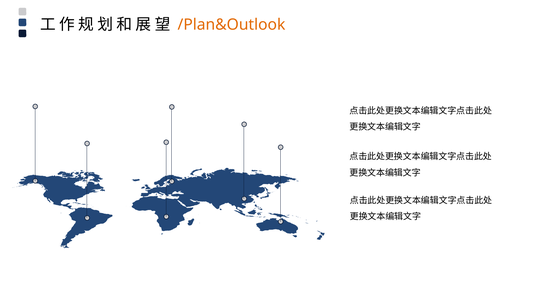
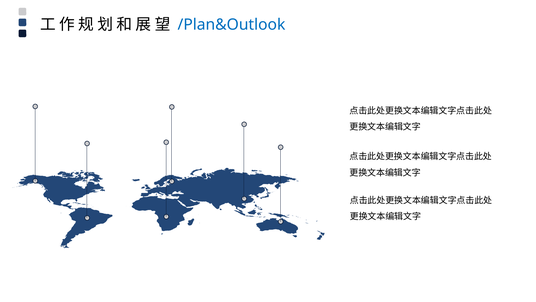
/Plan&Outlook colour: orange -> blue (231, 25)
